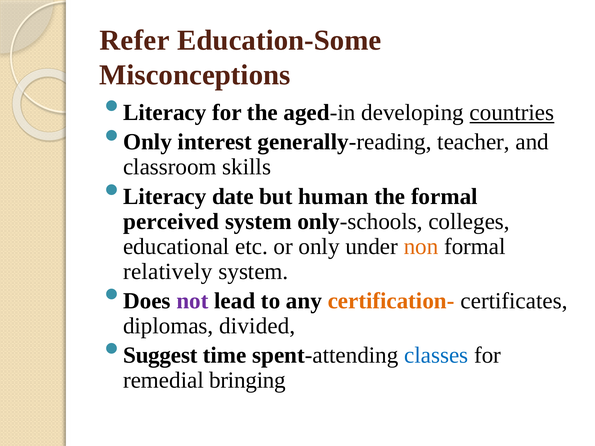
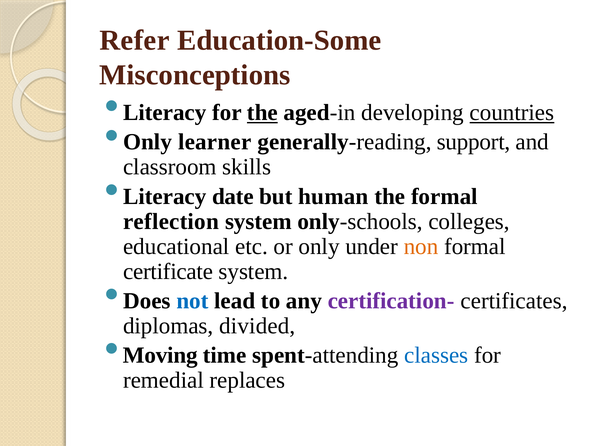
the underline: none -> present (262, 113)
interest: interest -> learner (215, 142)
teacher: teacher -> support (474, 142)
perceived: perceived -> reflection (171, 222)
relatively: relatively -> certificate (168, 272)
not colour: purple -> blue (192, 301)
certification- colour: orange -> purple (391, 301)
Suggest: Suggest -> Moving (160, 355)
bringing: bringing -> replaces (247, 380)
